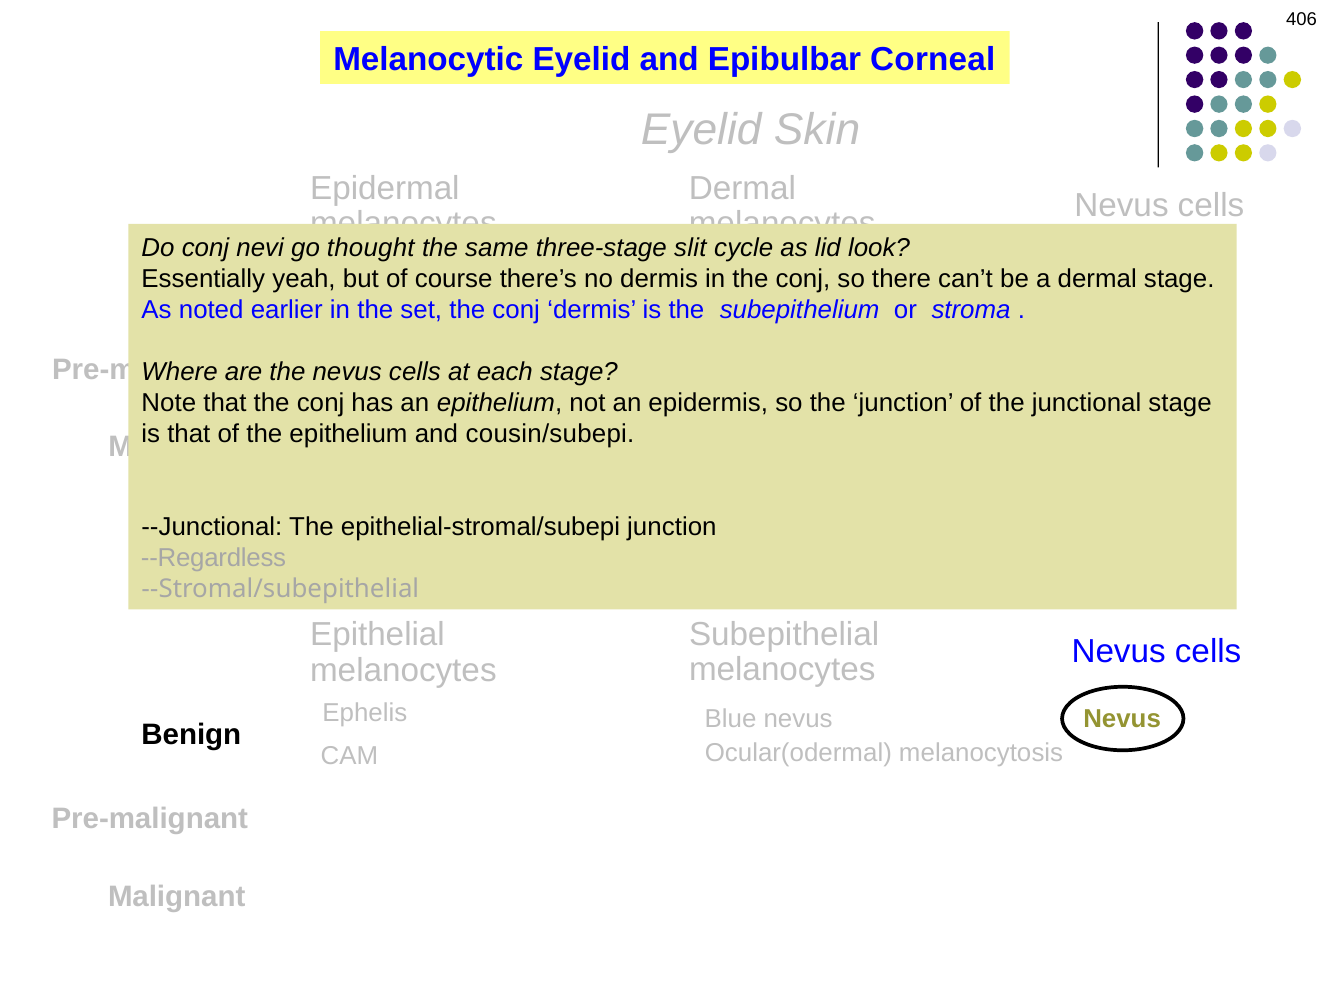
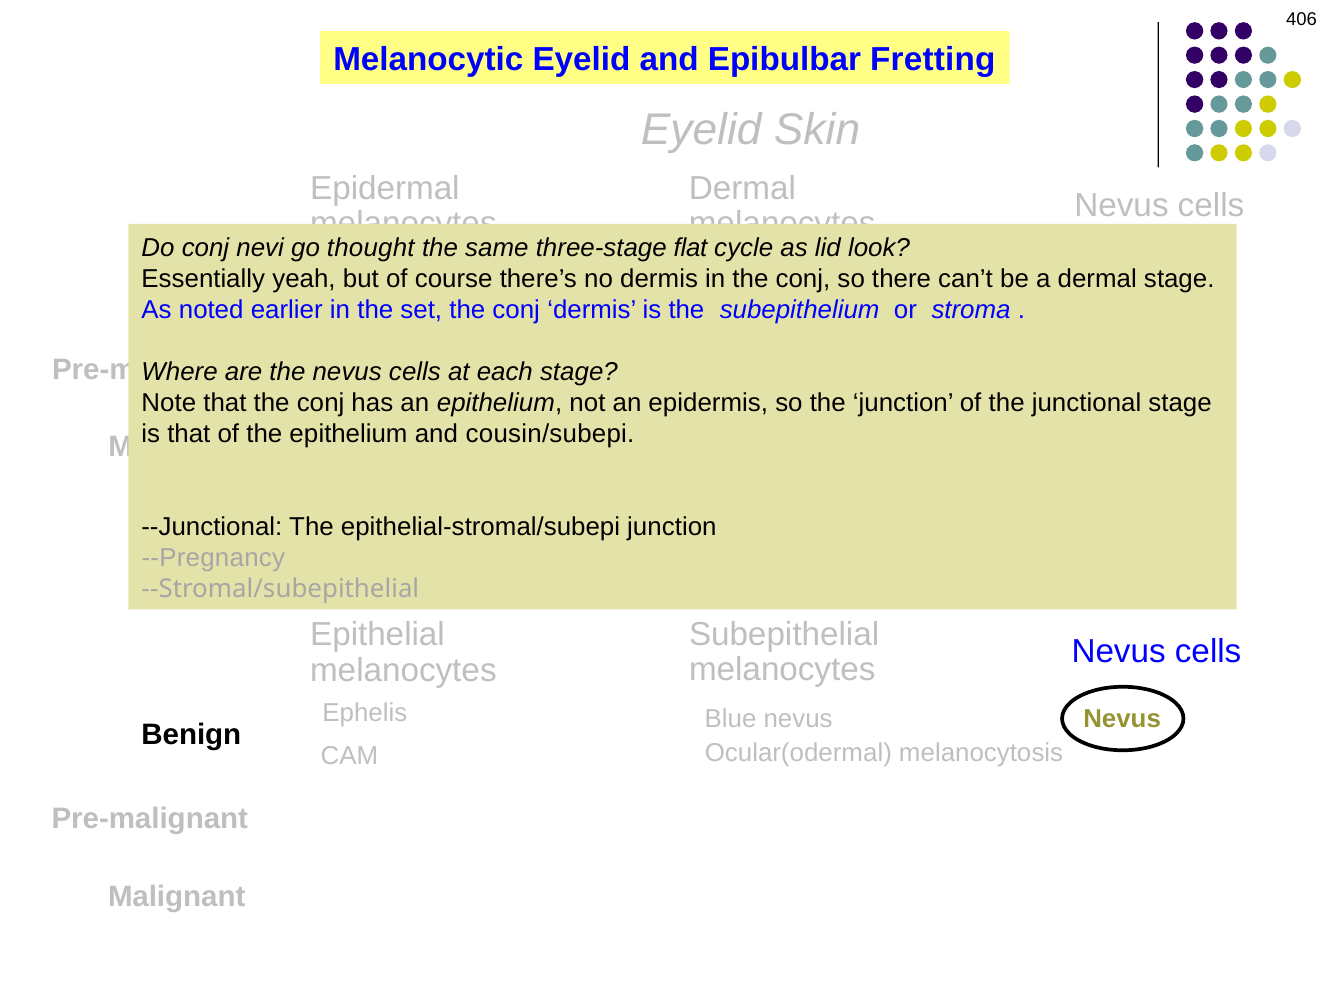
Corneal: Corneal -> Fretting (933, 60)
slit: slit -> flat (691, 248)
--Regardless: --Regardless -> --Pregnancy (213, 558)
